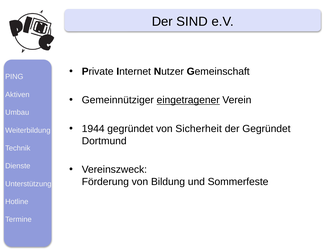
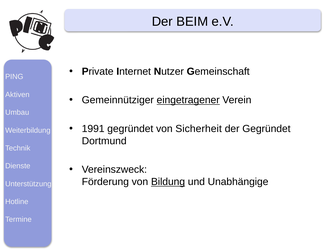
SIND: SIND -> BEIM (192, 22)
1944: 1944 -> 1991 (93, 129)
Bildung underline: none -> present (168, 182)
Sommerfeste: Sommerfeste -> Unabhängige (238, 182)
